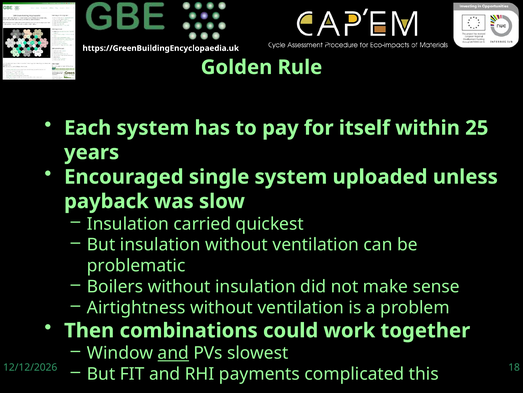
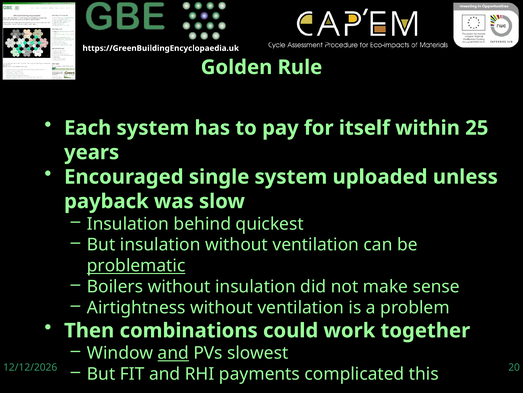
carried: carried -> behind (202, 223)
problematic underline: none -> present (136, 265)
18: 18 -> 20 (514, 367)
